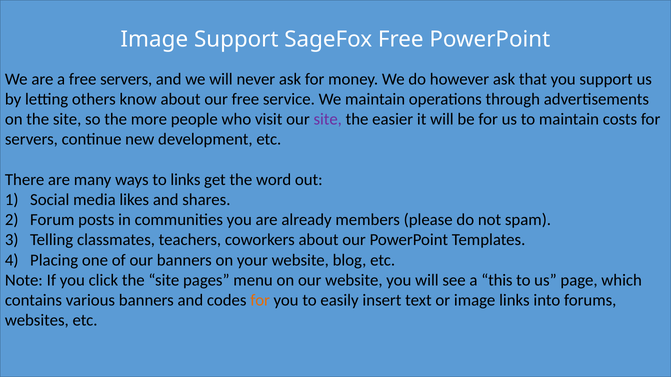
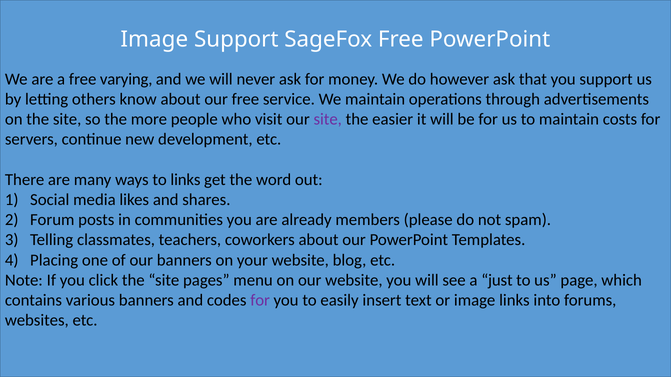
free servers: servers -> varying (126, 79)
this: this -> just (497, 280)
for colour: orange -> purple (260, 301)
